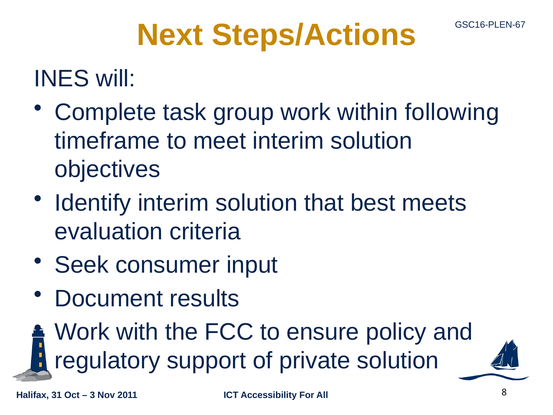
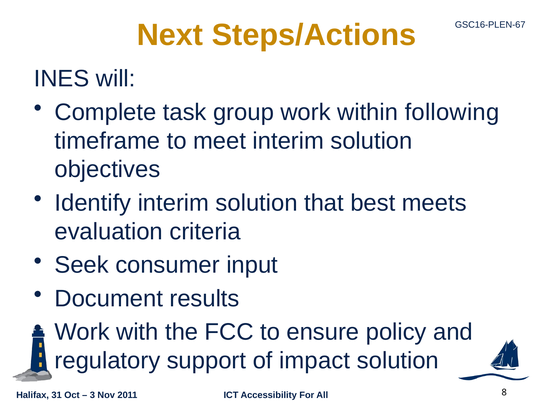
private: private -> impact (315, 361)
